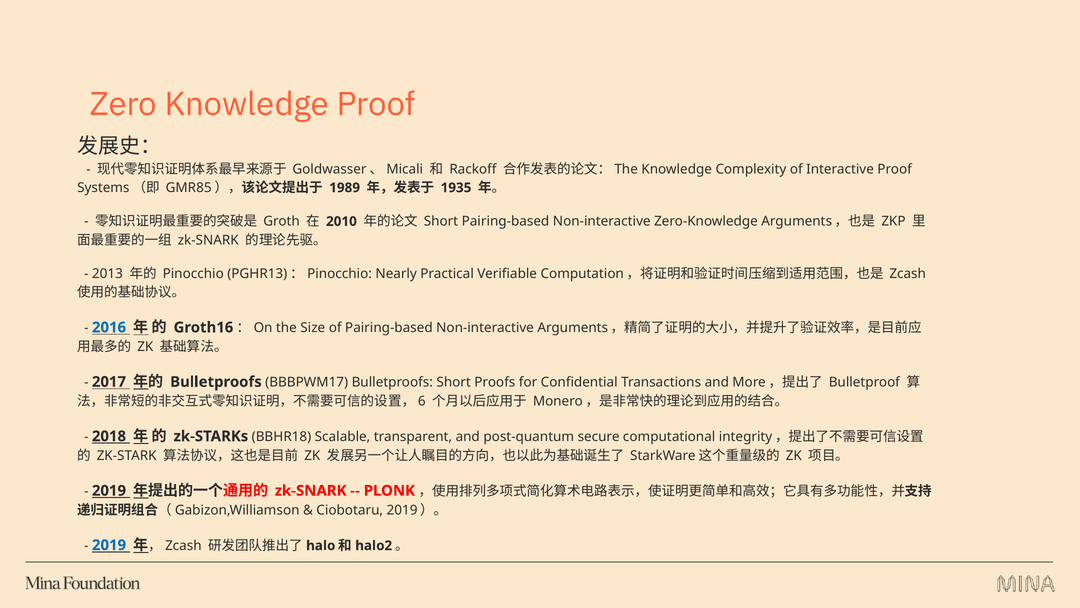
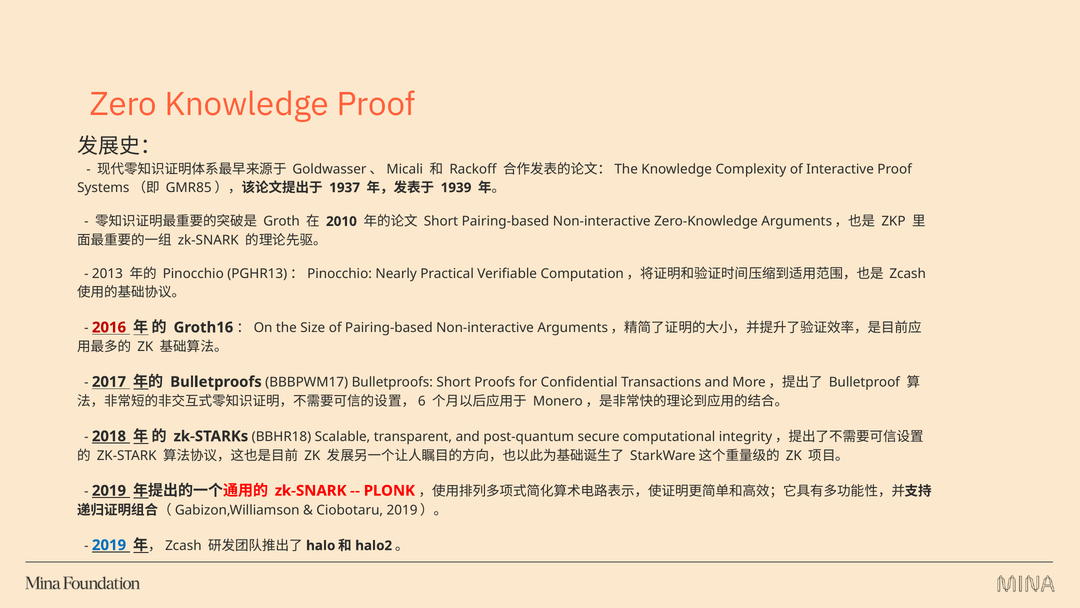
1989: 1989 -> 1937 (345, 188)
1935: 1935 -> 1939 (456, 188)
2016 colour: blue -> red (109, 327)
